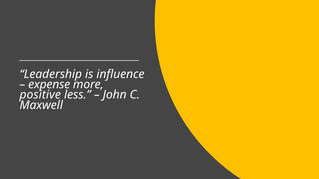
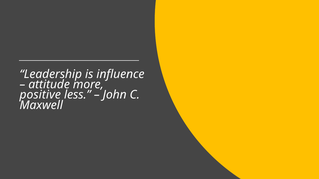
expense: expense -> attitude (49, 85)
